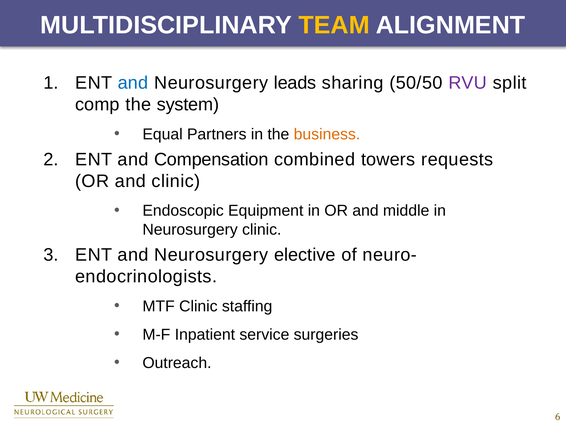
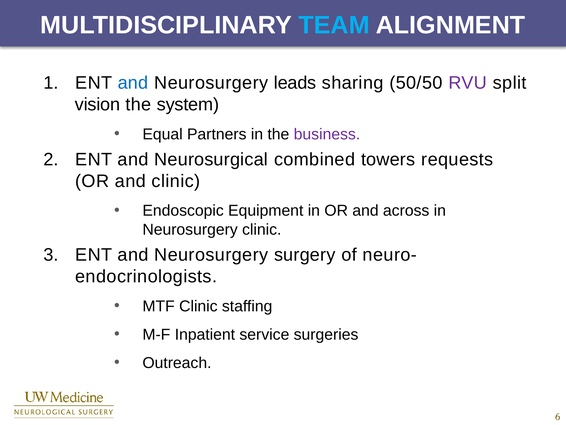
TEAM colour: yellow -> light blue (334, 25)
comp: comp -> vision (98, 105)
business colour: orange -> purple (327, 134)
Compensation: Compensation -> Neurosurgical (211, 159)
middle: middle -> across (406, 211)
elective: elective -> surgery (305, 255)
